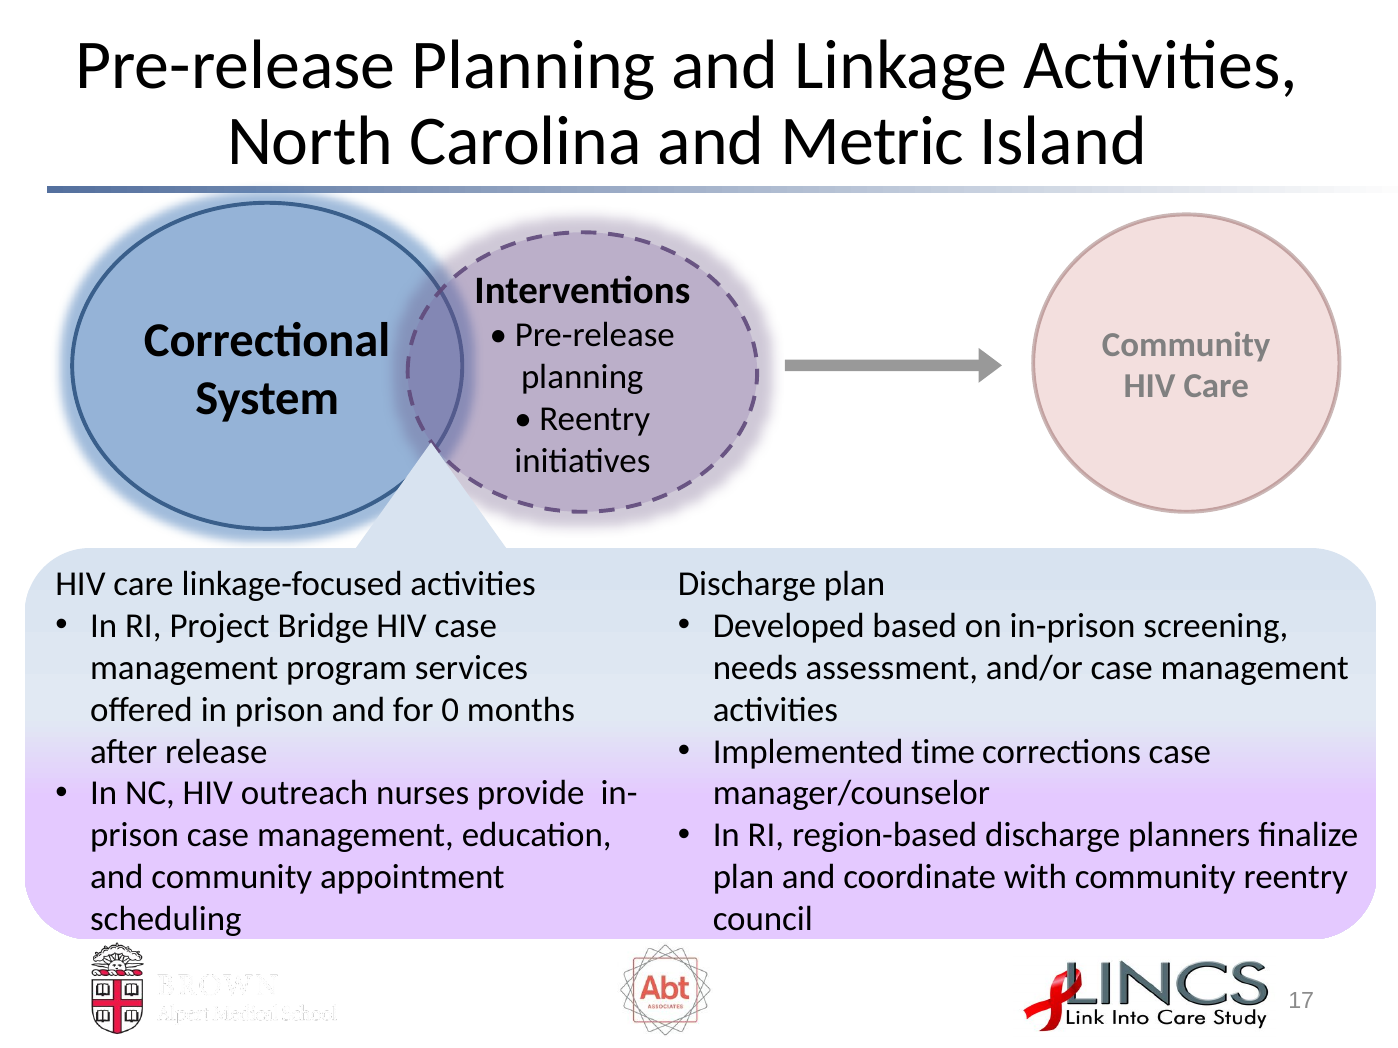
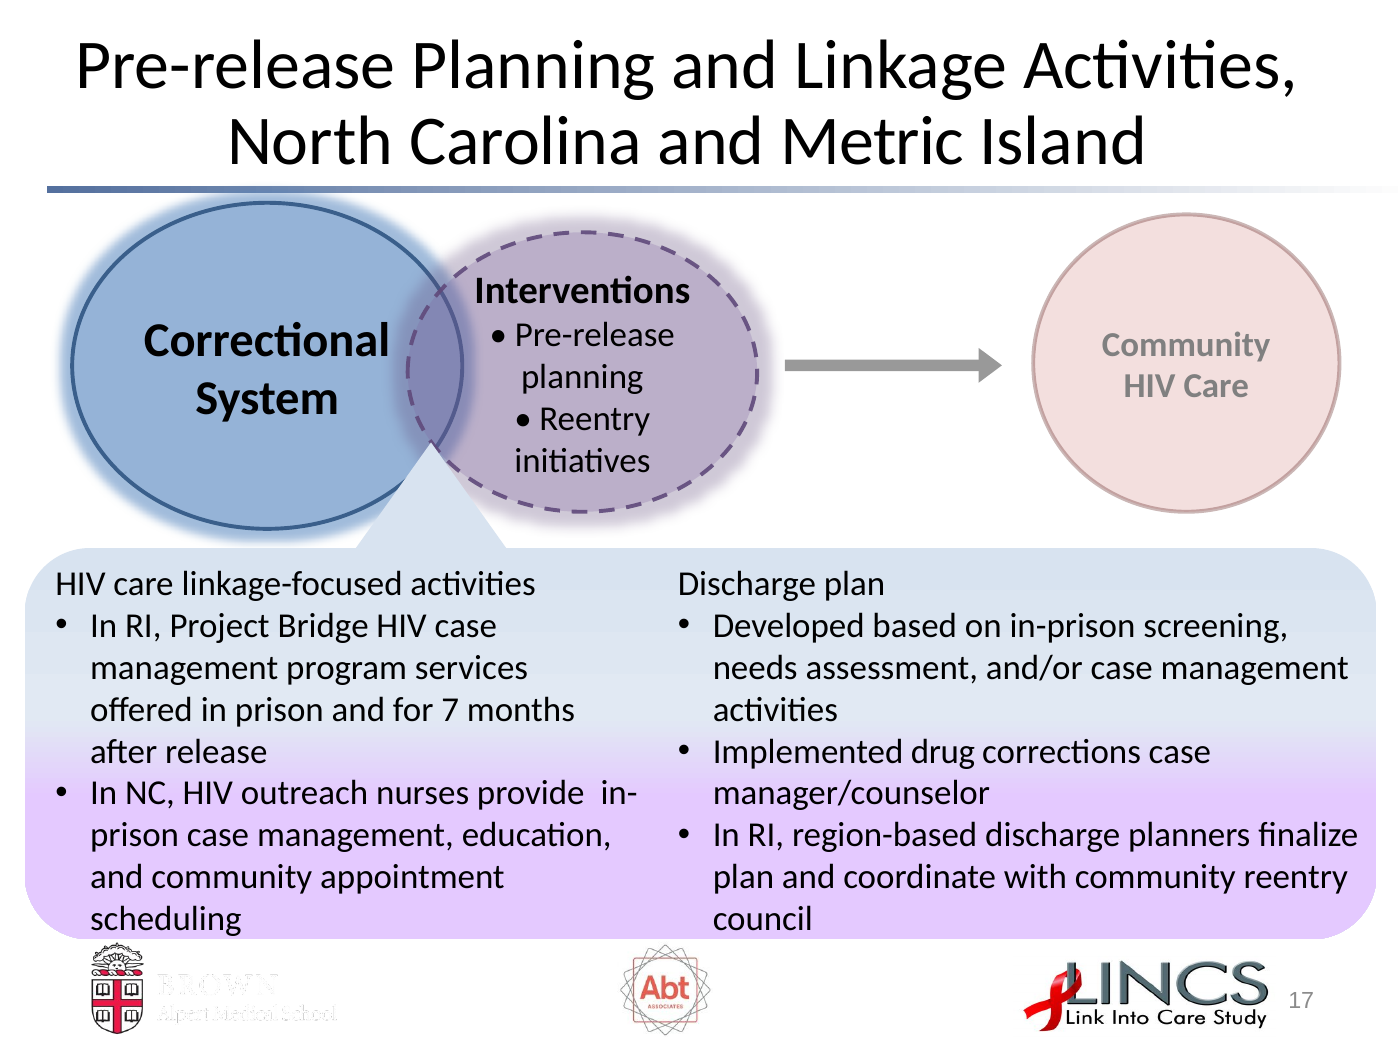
0: 0 -> 7 (450, 710)
time: time -> drug (943, 752)
